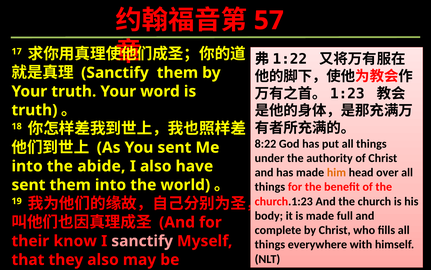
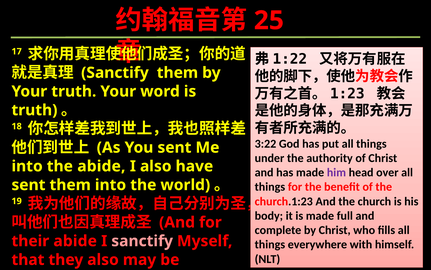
57: 57 -> 25 (269, 20)
8:22: 8:22 -> 3:22 (265, 143)
him colour: orange -> purple (336, 172)
their know: know -> abide (75, 241)
